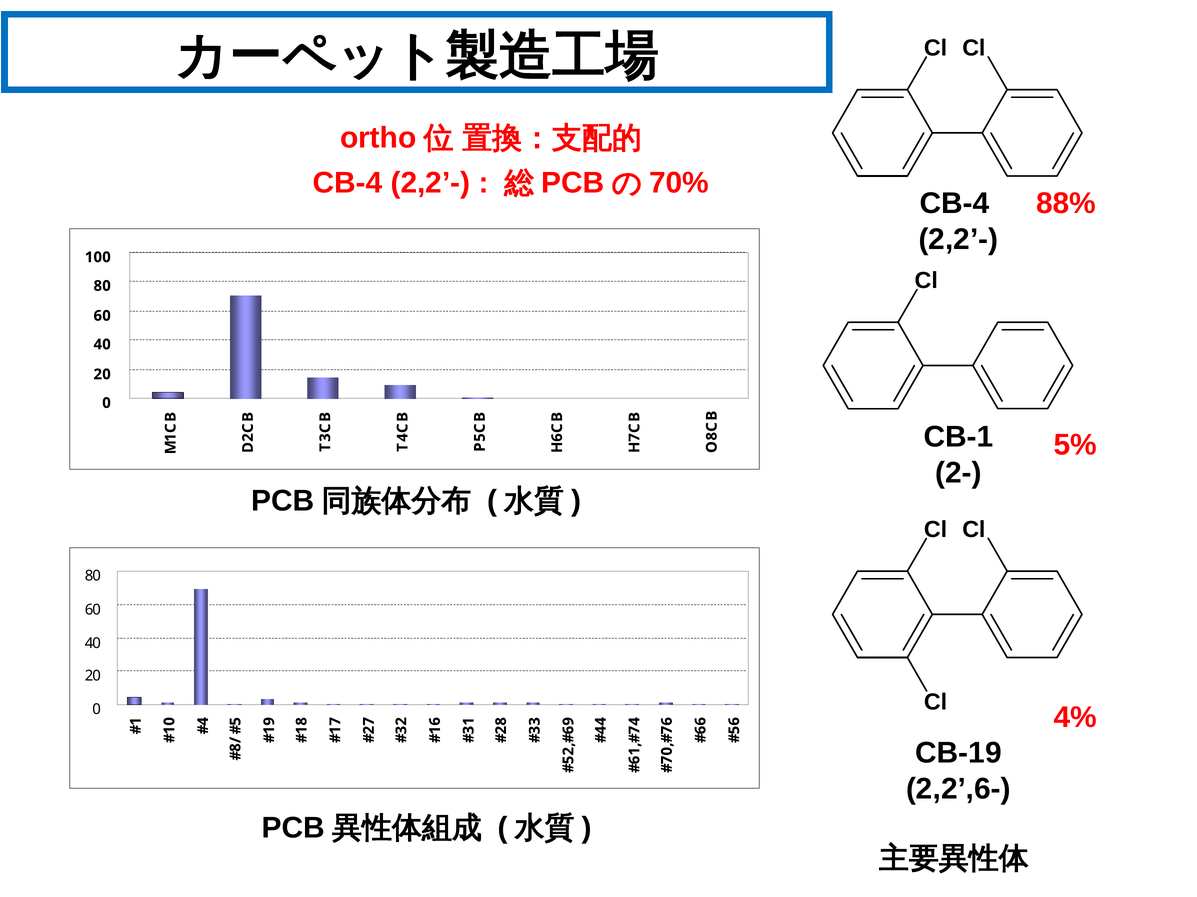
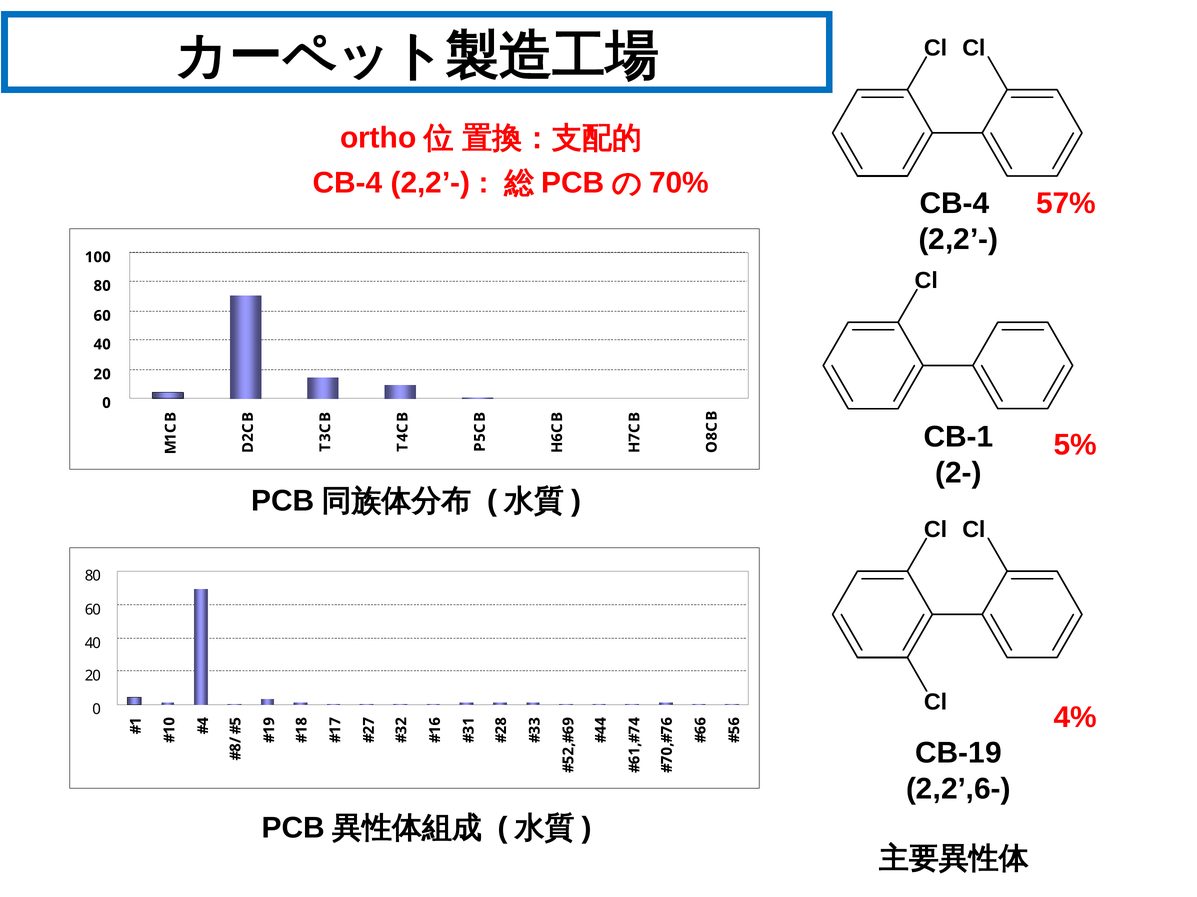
88%: 88% -> 57% (1066, 204)
